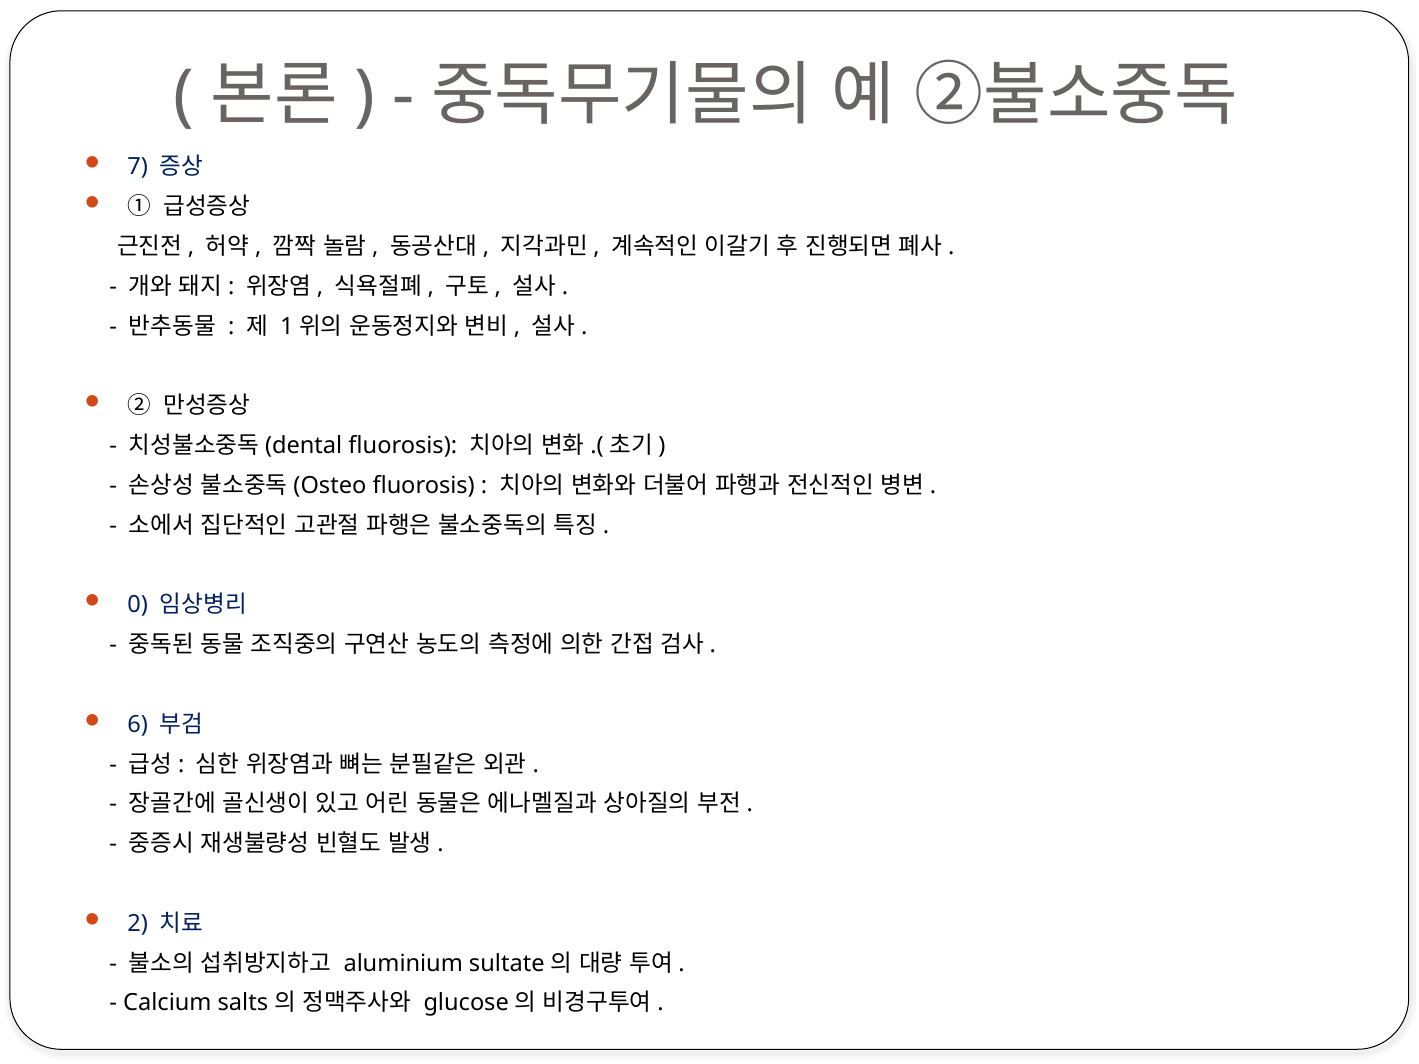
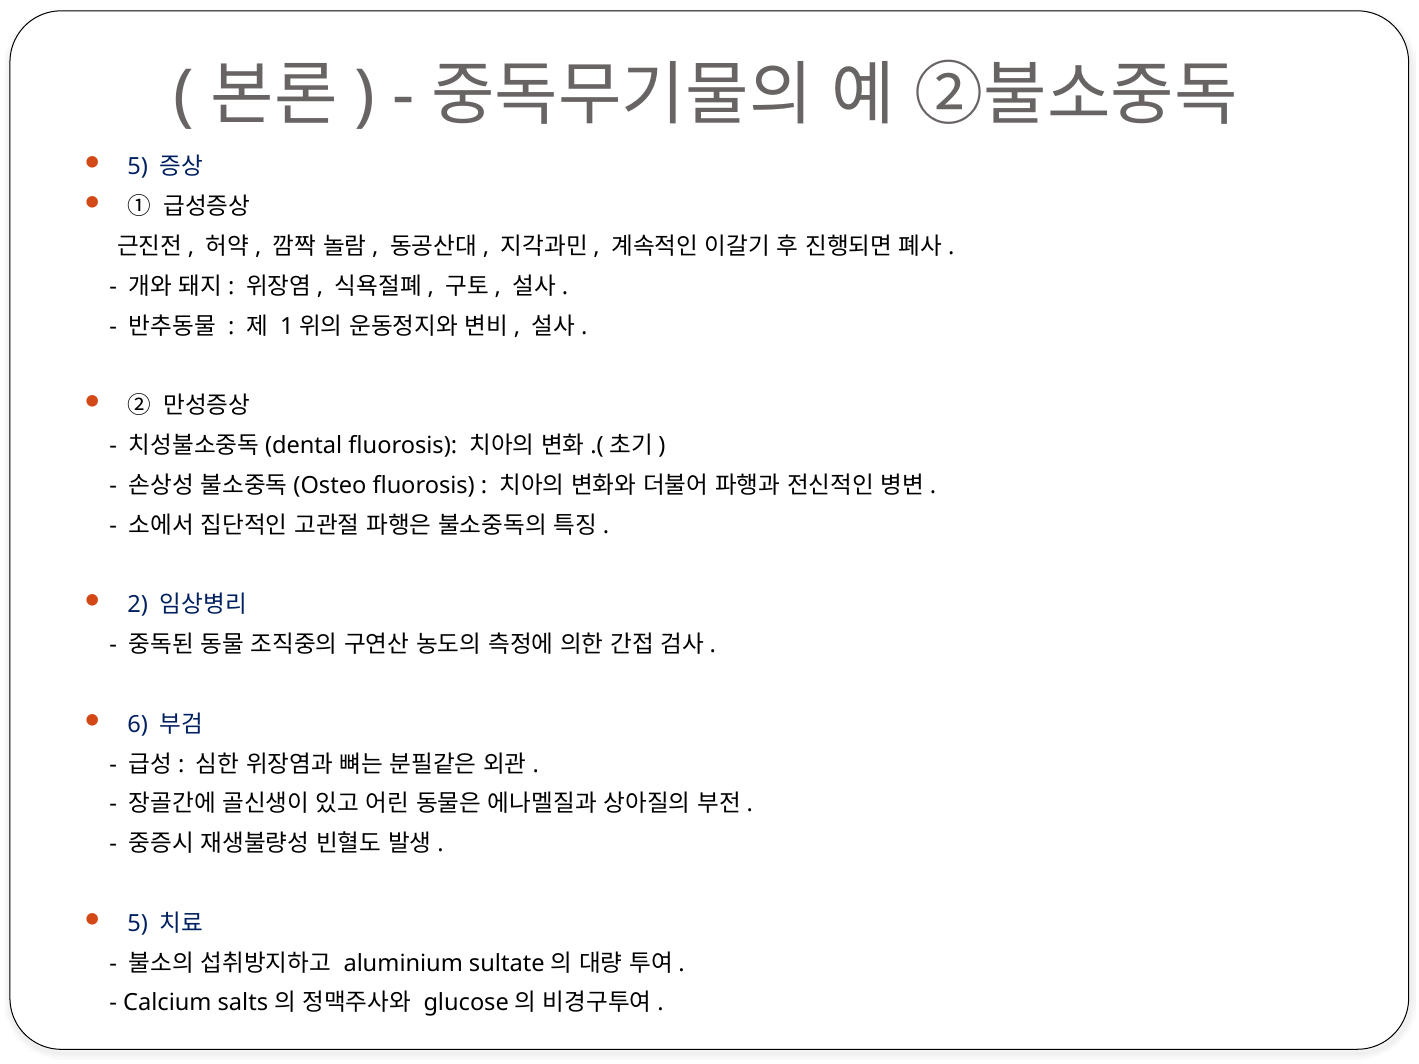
7: 7 -> 5 (138, 167)
0: 0 -> 2 (138, 605)
2: 2 -> 5 (138, 924)
